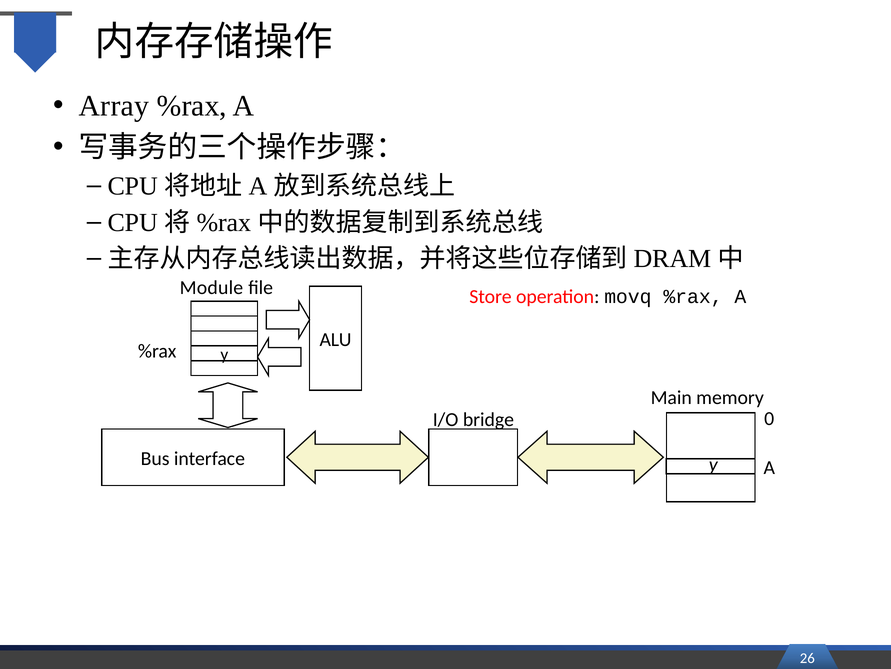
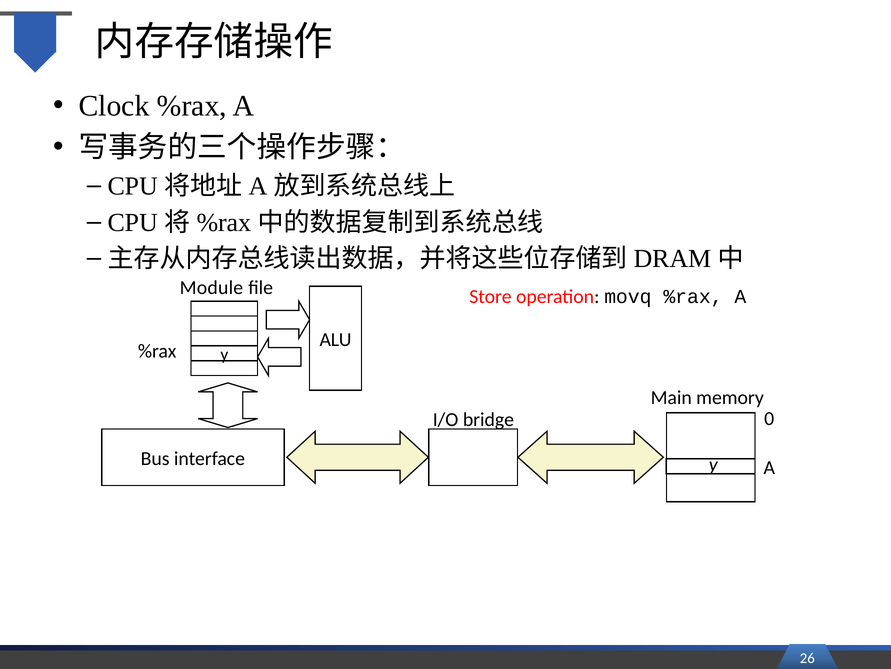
Array: Array -> Clock (114, 106)
